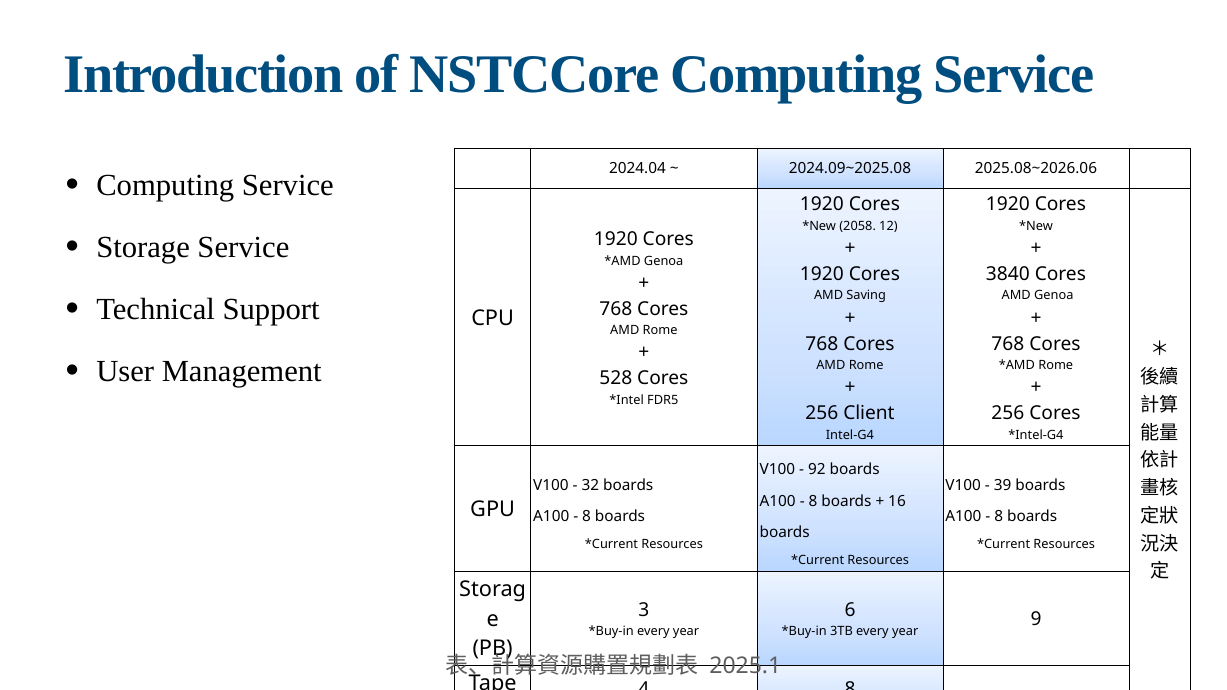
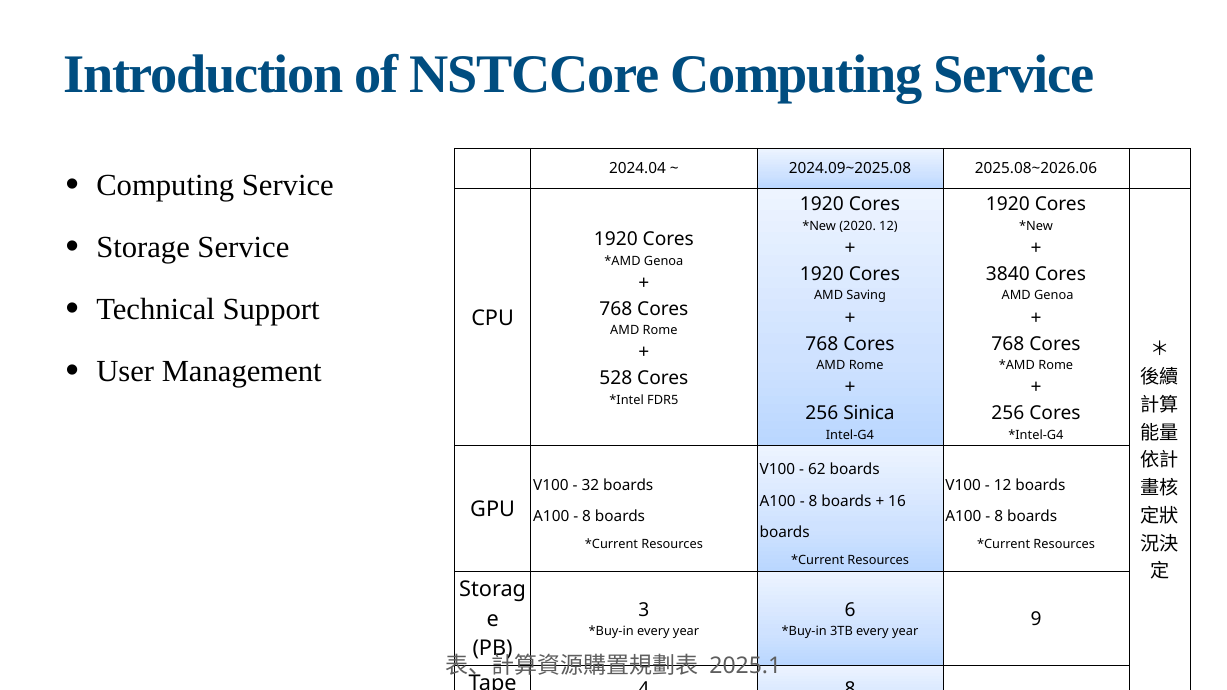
2058: 2058 -> 2020 (858, 226)
Client: Client -> Sinica (869, 413)
92: 92 -> 62 (817, 470)
39: 39 -> 12 (1003, 486)
